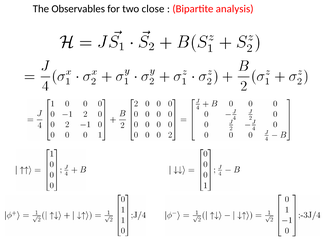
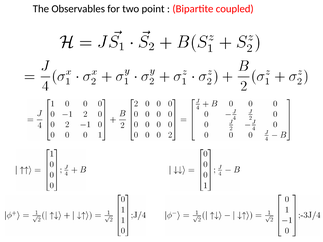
close: close -> point (153, 9)
analysis: analysis -> coupled (235, 9)
